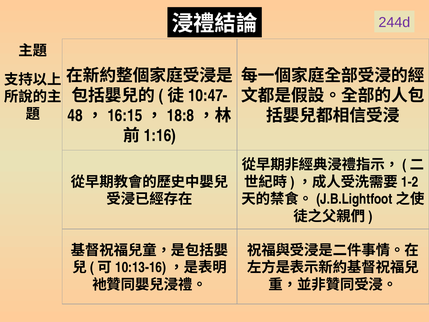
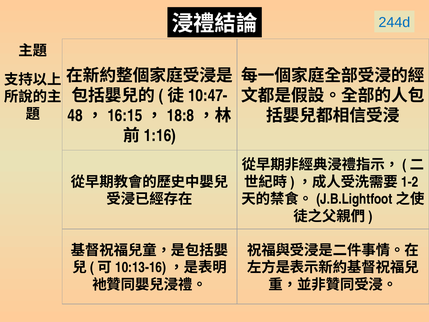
244d colour: purple -> blue (394, 22)
